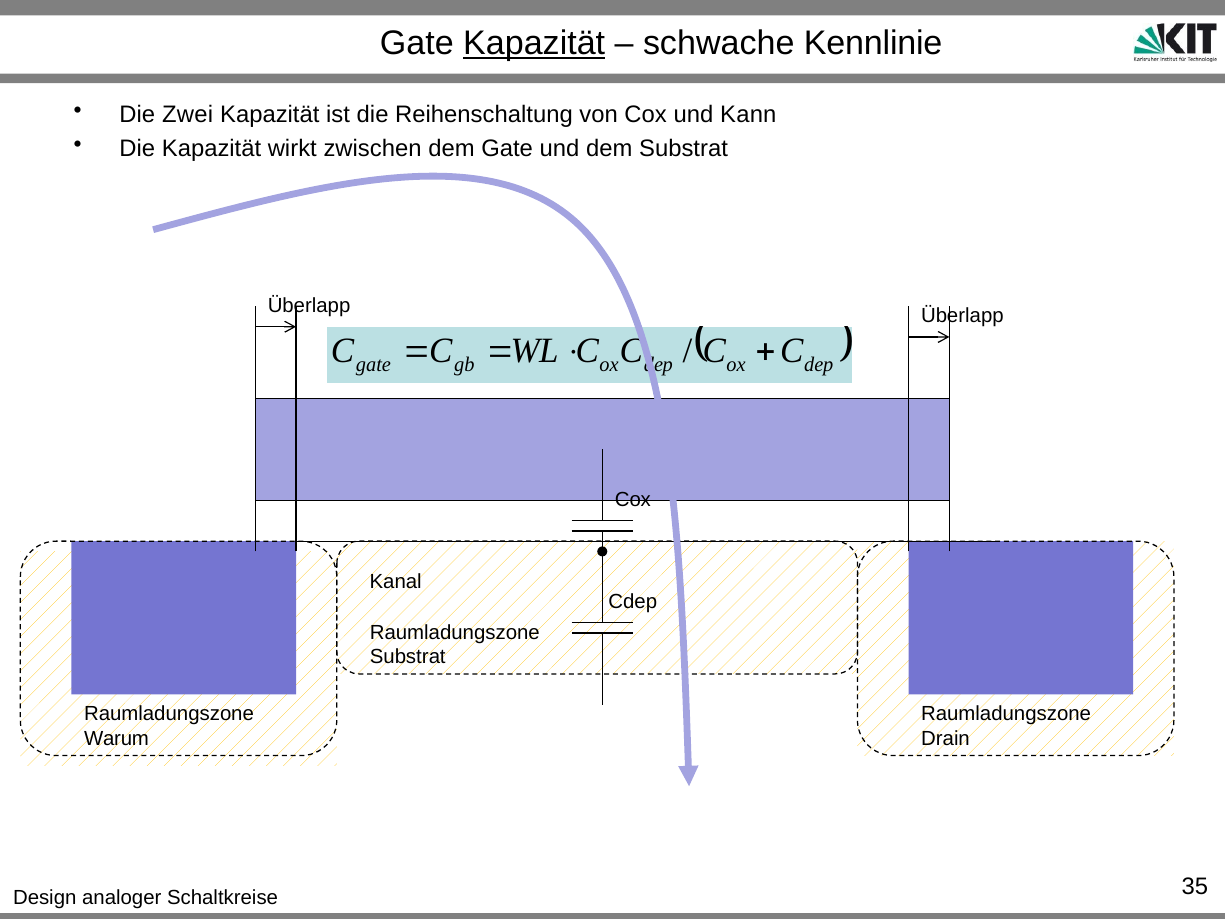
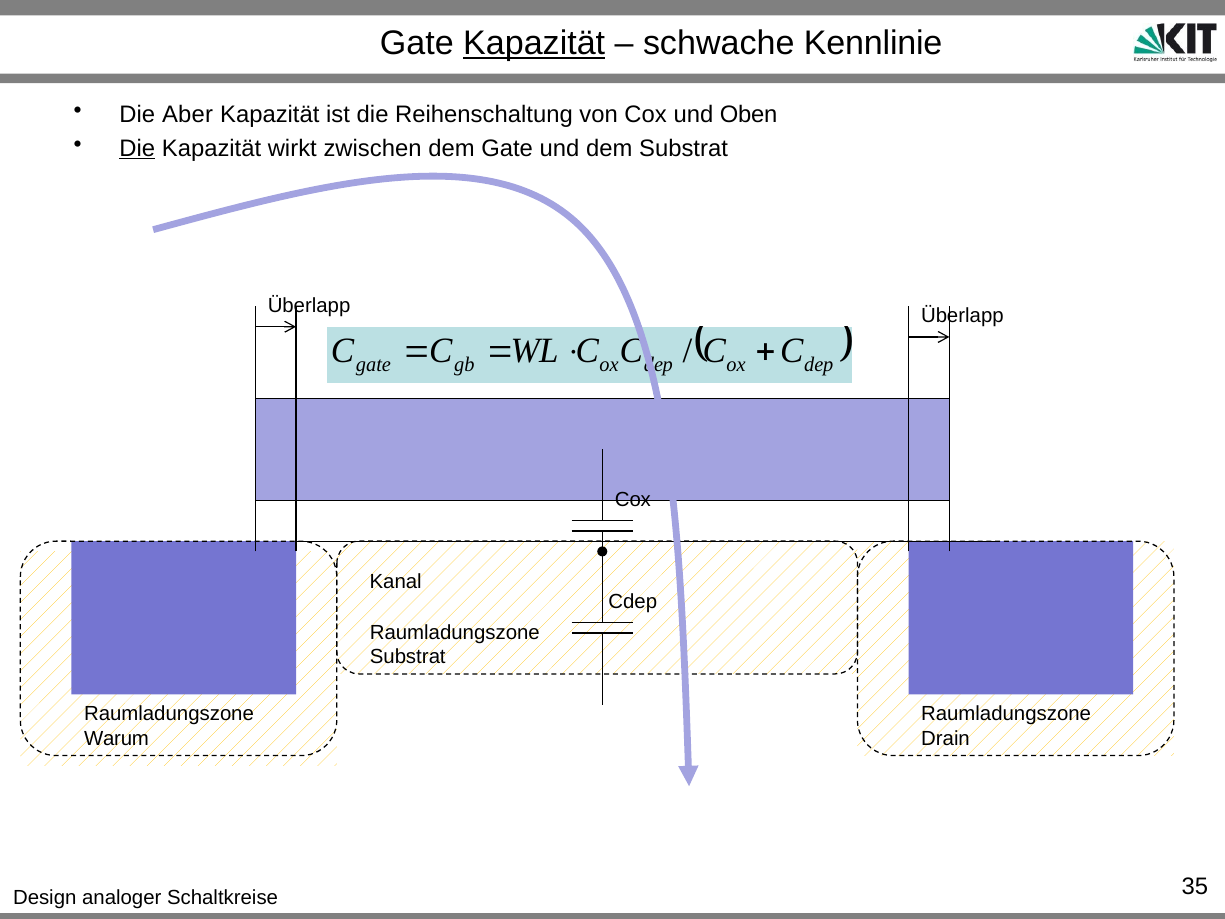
Zwei: Zwei -> Aber (188, 115)
Kann: Kann -> Oben (749, 115)
Die underline: none -> present (137, 148)
